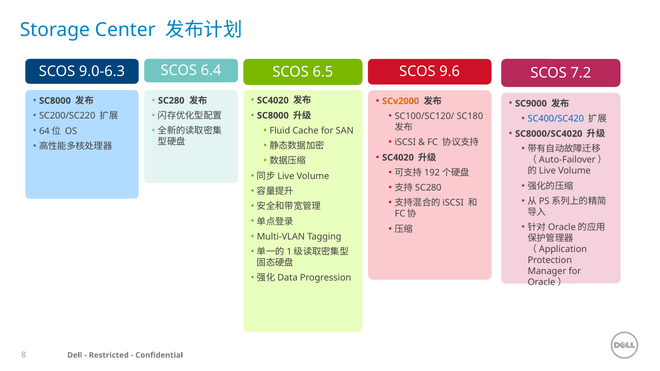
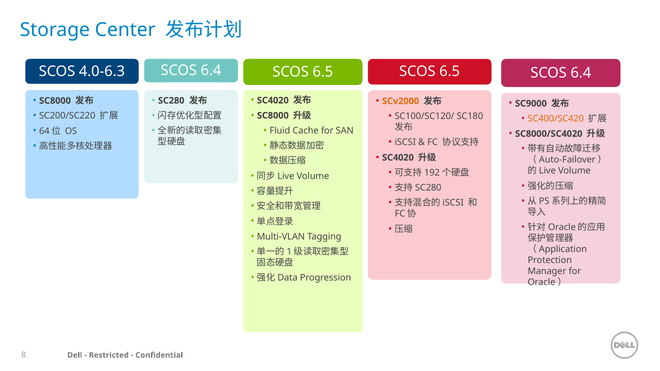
9.0-6.3: 9.0-6.3 -> 4.0-6.3 (102, 71)
6.5 SCOS 9.6: 9.6 -> 6.5 (450, 72)
7.2: 7.2 -> 6.4 (581, 73)
SC400/SC420 colour: blue -> orange (556, 119)
